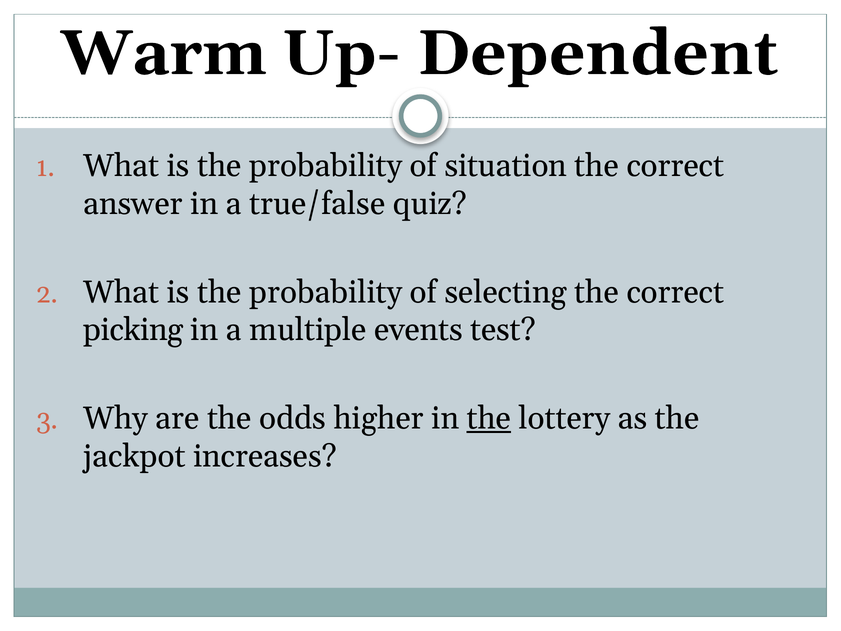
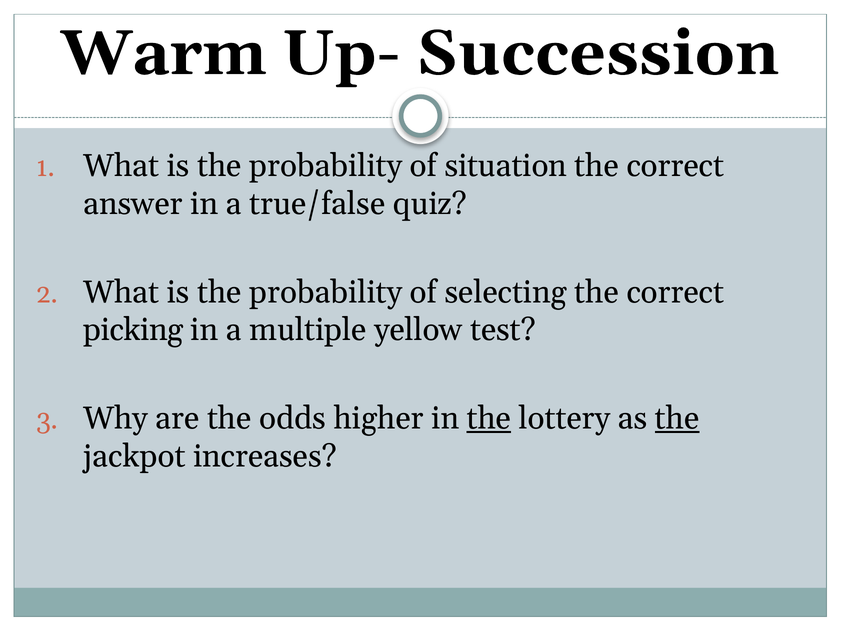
Dependent: Dependent -> Succession (598, 53)
events: events -> yellow (418, 330)
the underline: none -> present (677, 418)
